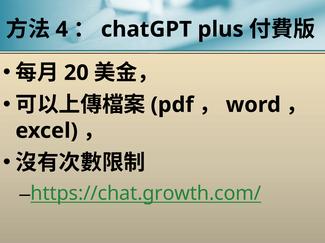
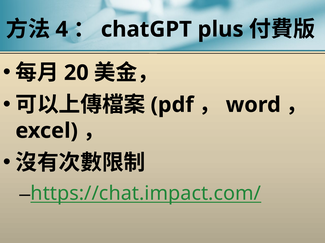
https://chat.growth.com/: https://chat.growth.com/ -> https://chat.impact.com/ (146, 194)
